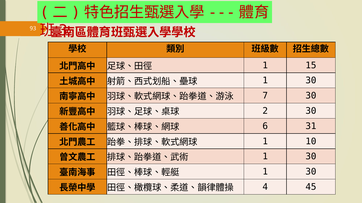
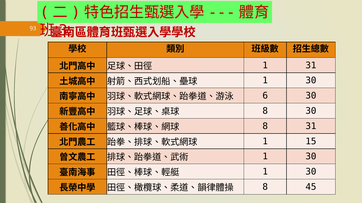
1 15: 15 -> 31 (311, 66)
7: 7 -> 6 (265, 96)
2: 2 -> 8 (265, 111)
6: 6 -> 8 (265, 126)
10: 10 -> 15 (311, 142)
4: 4 -> 8 (265, 187)
